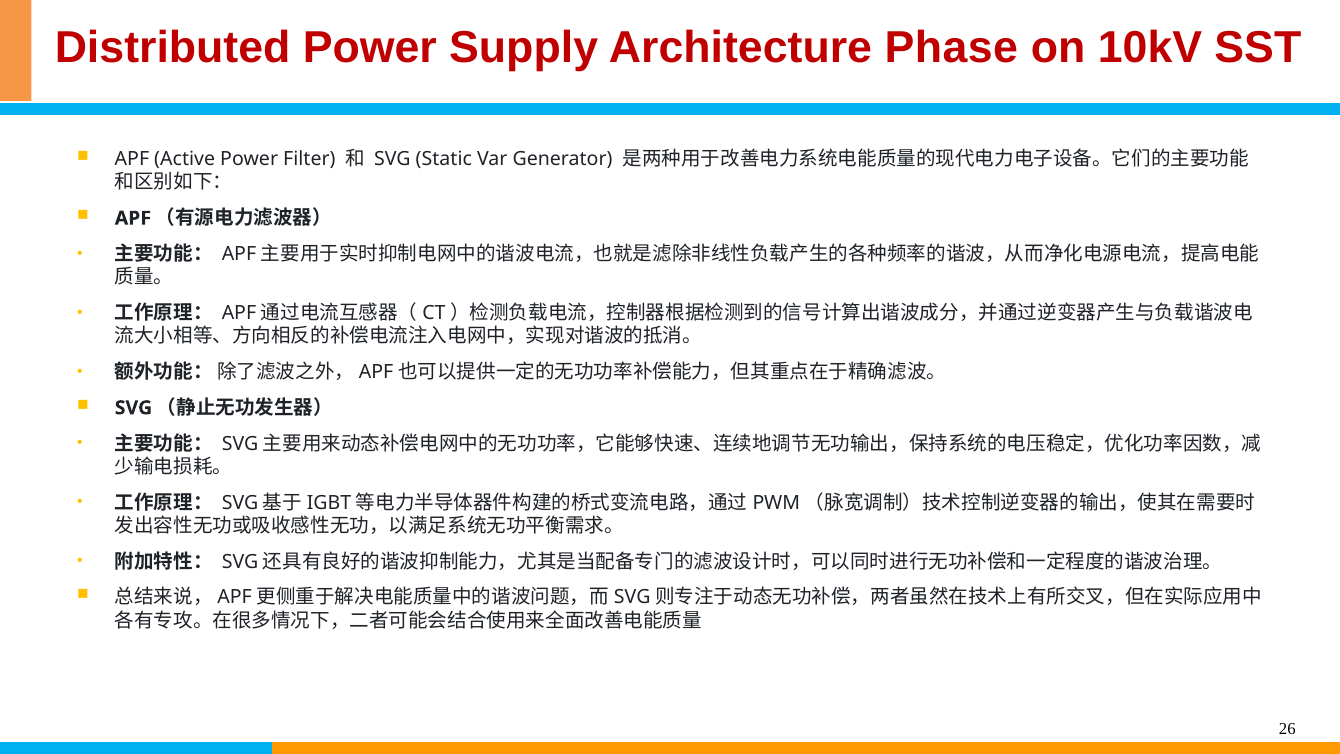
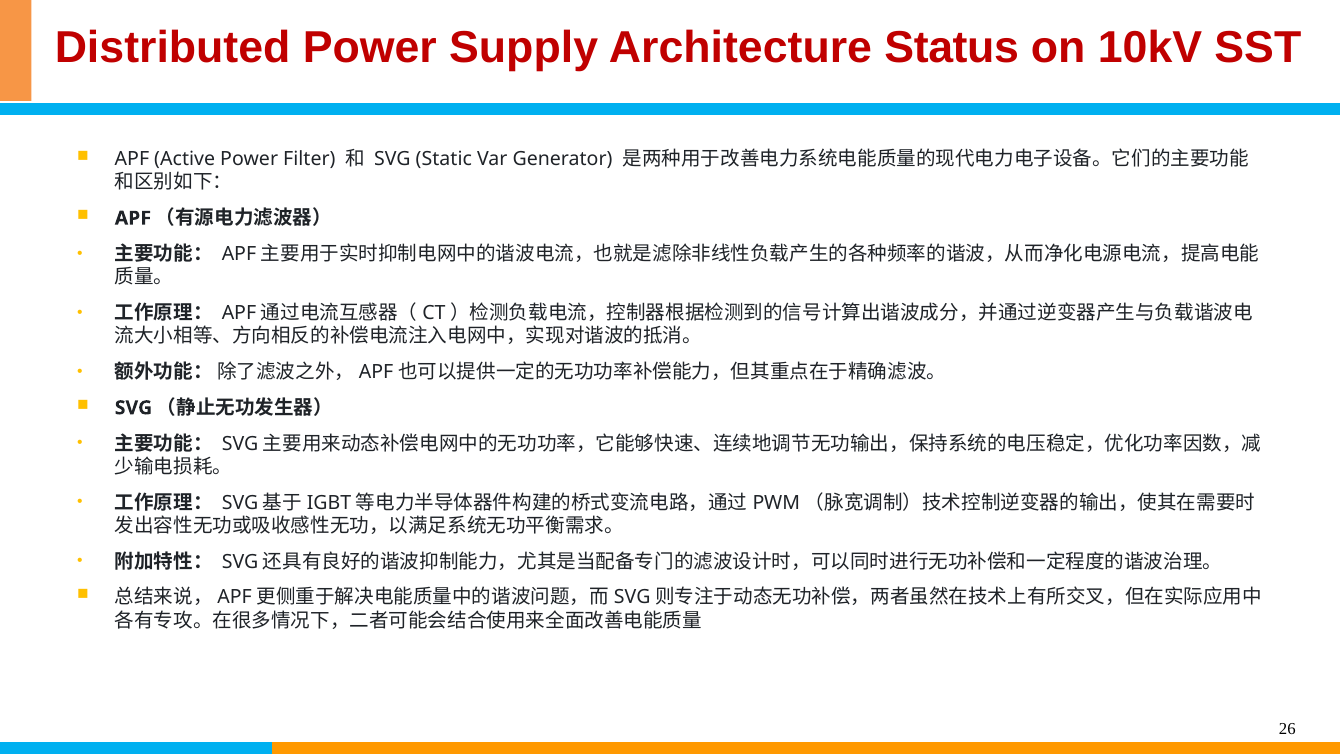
Phase: Phase -> Status (952, 48)
